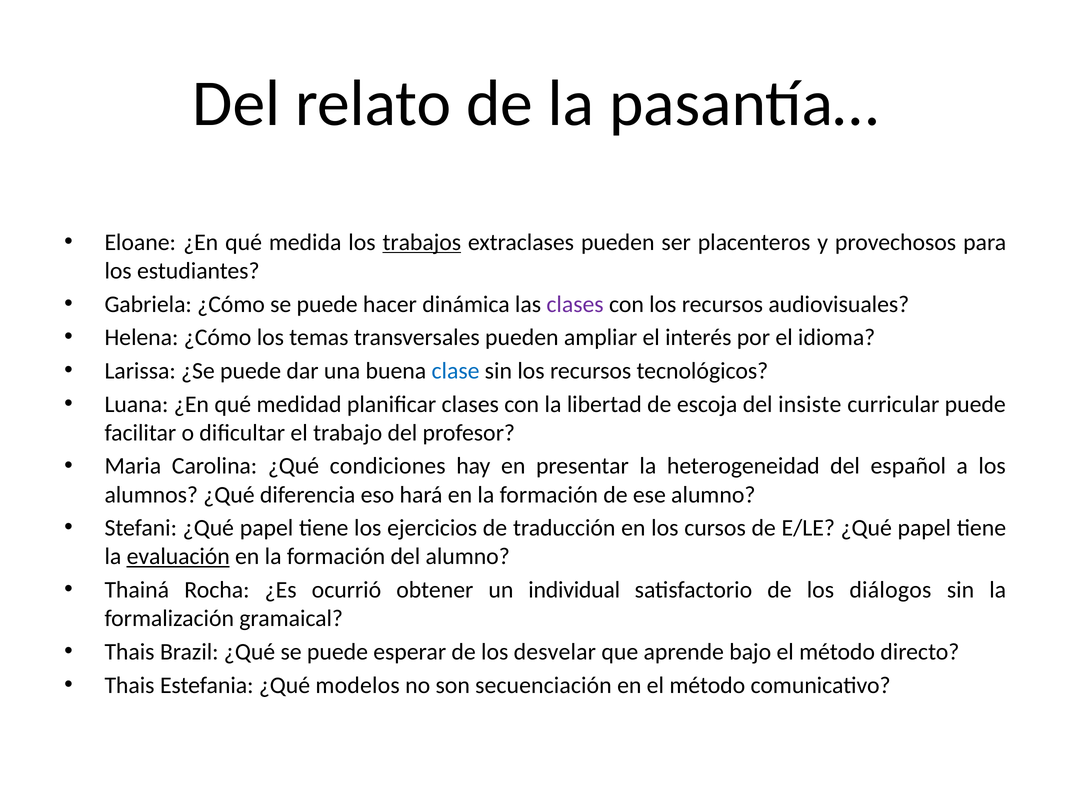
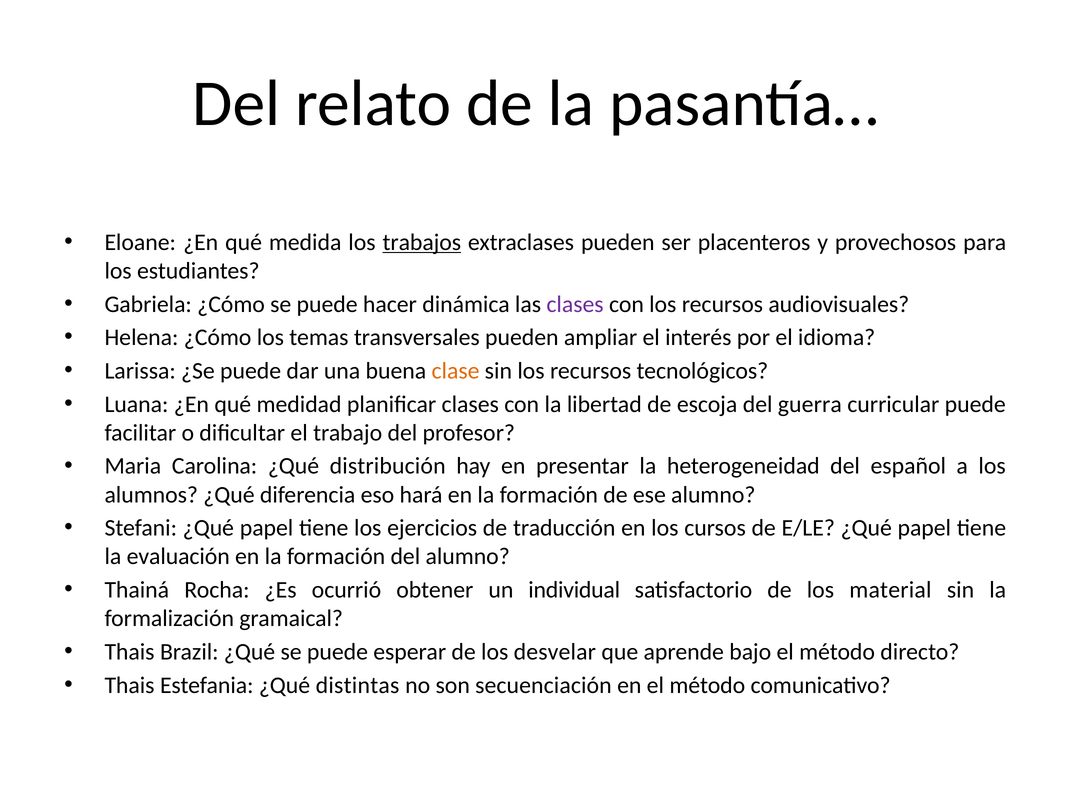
clase colour: blue -> orange (456, 371)
insiste: insiste -> guerra (810, 404)
condiciones: condiciones -> distribución (388, 466)
evaluación underline: present -> none (178, 557)
diálogos: diálogos -> material (890, 590)
modelos: modelos -> distintas (358, 685)
